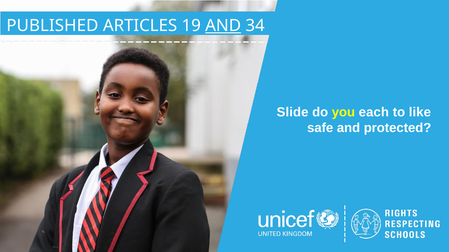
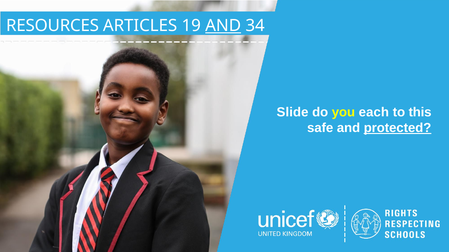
PUBLISHED: PUBLISHED -> RESOURCES (53, 26)
like: like -> this (420, 112)
protected underline: none -> present (398, 128)
